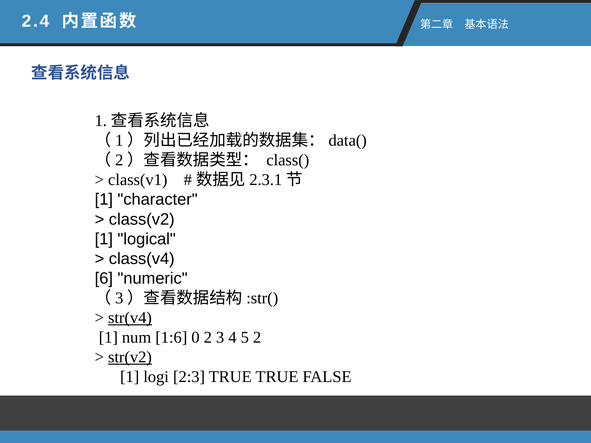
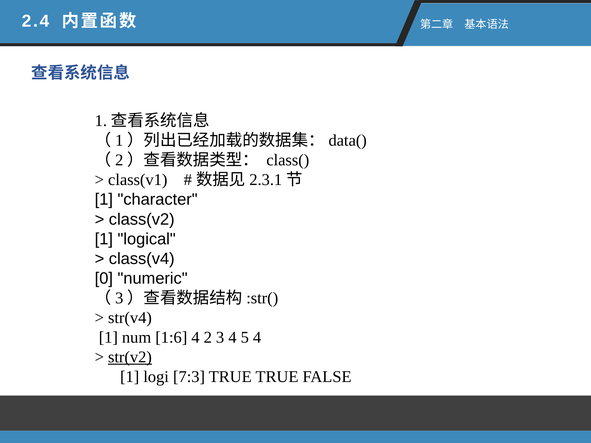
6: 6 -> 0 (104, 279)
str(v4 underline: present -> none (130, 318)
1:6 0: 0 -> 4 (195, 338)
5 2: 2 -> 4 (257, 338)
2:3: 2:3 -> 7:3 (189, 377)
